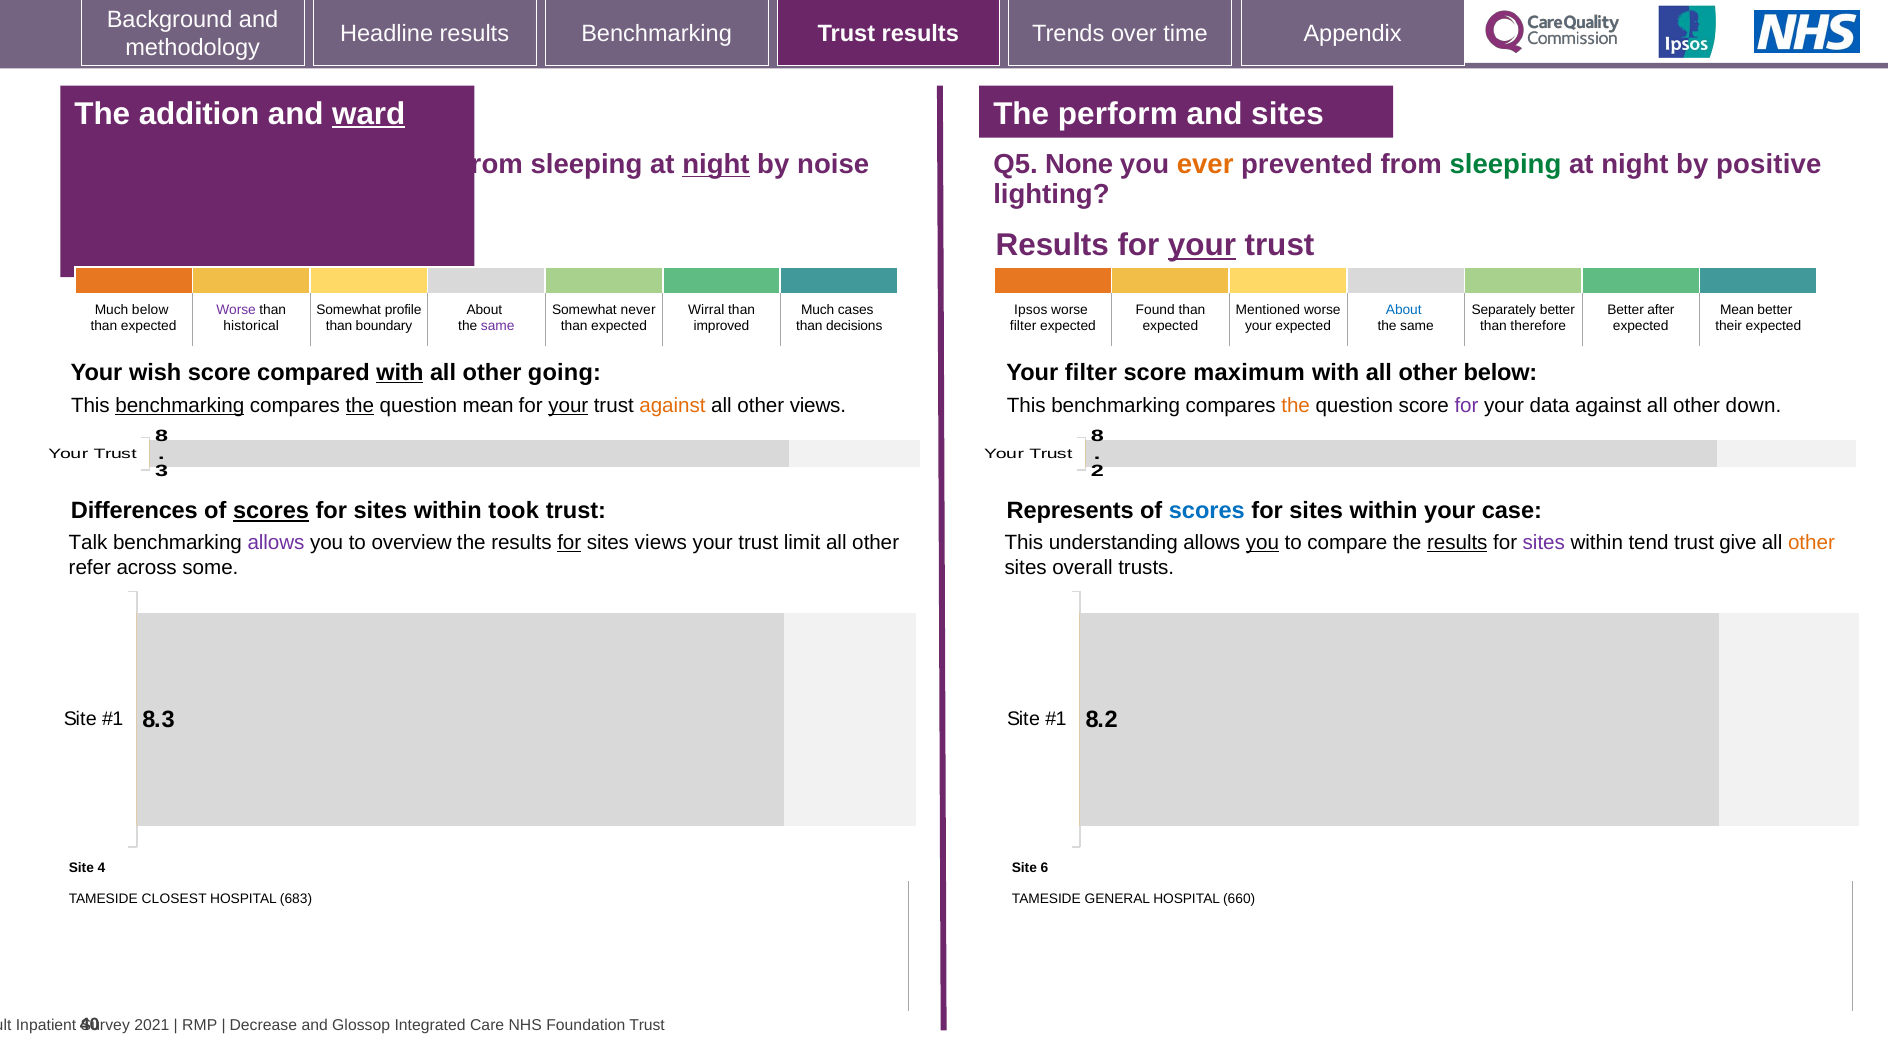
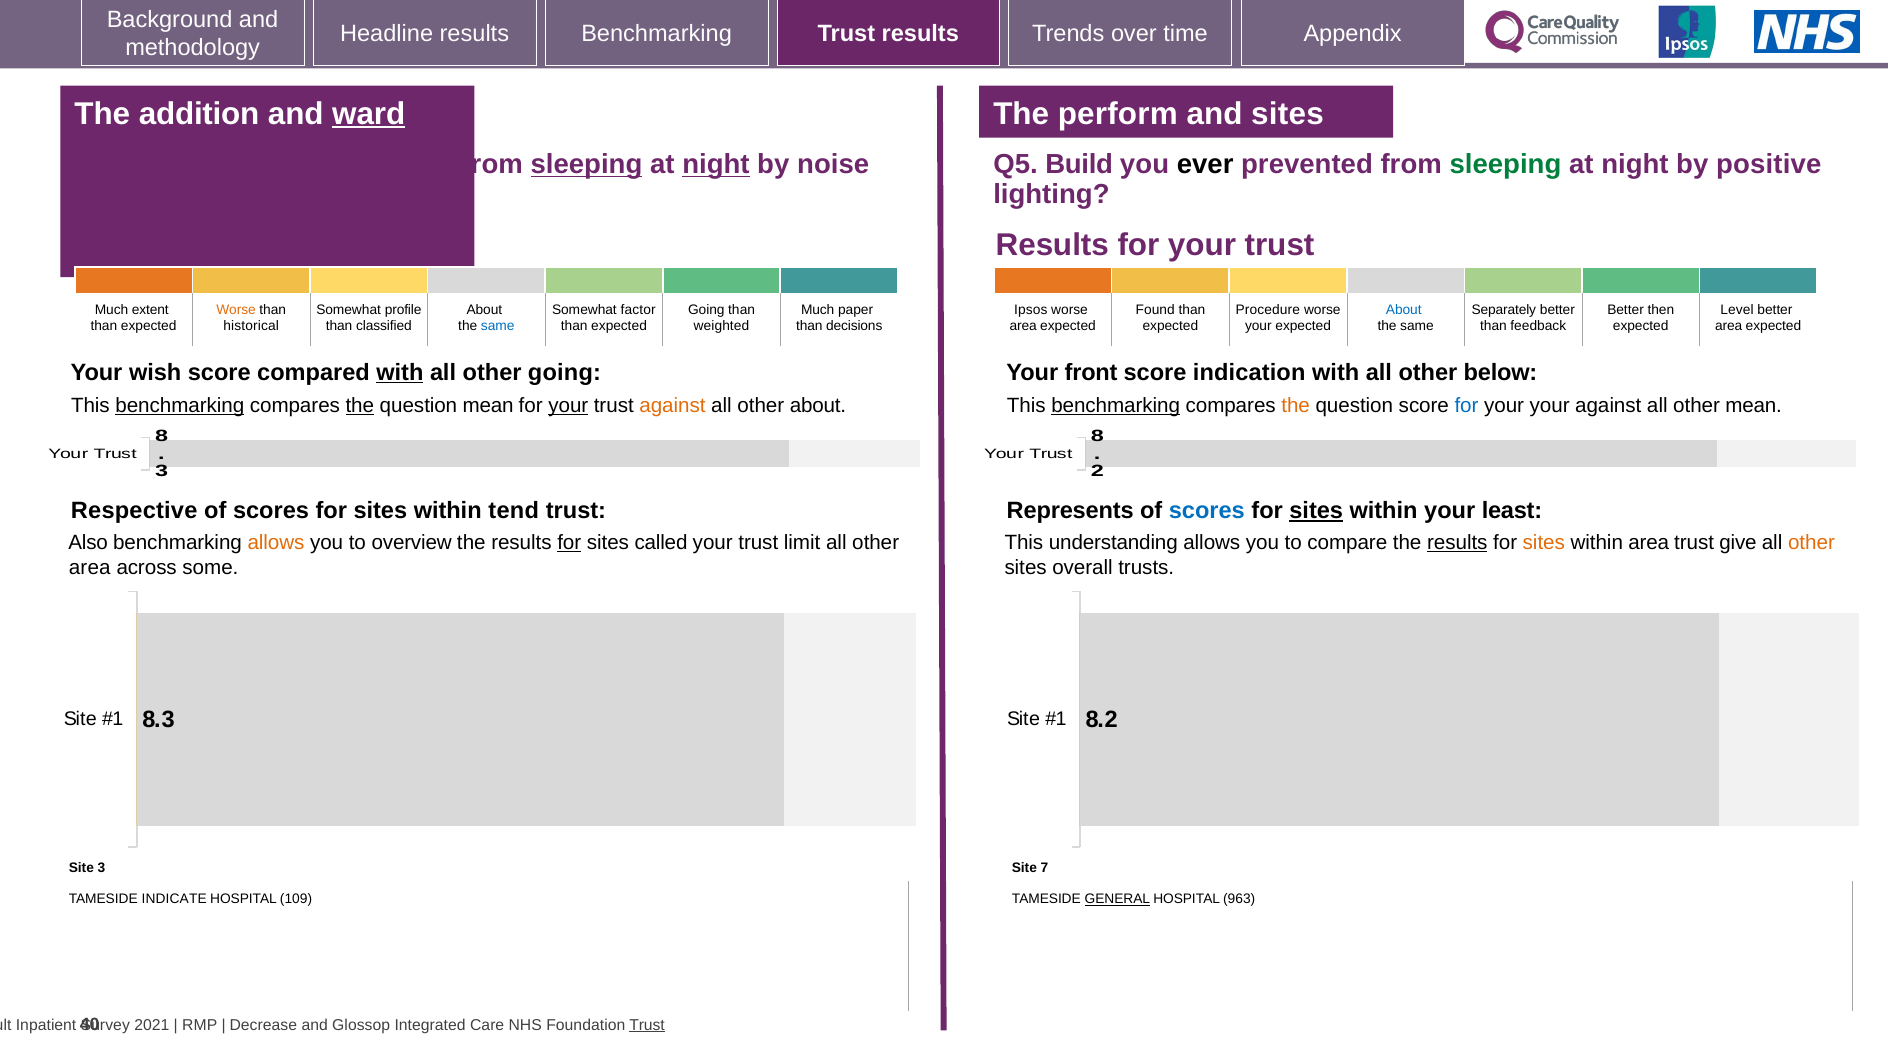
sleeping underline: none -> present (586, 165)
None: None -> Build (1079, 165)
ever colour: orange -> black (1205, 165)
your underline: present -> none (1202, 245)
Much below: below -> extent (150, 310)
Worse colour: purple -> orange (236, 310)
never: never -> factor (638, 310)
Wirral: Wirral -> Going (706, 310)
cases: cases -> paper (856, 310)
Mentioned: Mentioned -> Procedure (1268, 310)
after: after -> then (1661, 310)
Mean: Mean -> Level (1737, 310)
boundary: boundary -> classified (384, 325)
same colour: purple -> blue (498, 325)
improved: improved -> weighted (721, 325)
filter: filter -> area (1023, 325)
therefore: therefore -> feedback (1538, 325)
their: their -> area (1729, 325)
Your filter: filter -> front (1091, 372)
maximum: maximum -> indication (1249, 372)
other views: views -> about (818, 405)
benchmarking underline: none -> present (1116, 405)
for colour: purple -> blue (1467, 405)
your data: data -> your (1550, 405)
other down: down -> mean (1754, 405)
Differences: Differences -> Respective (134, 511)
scores underline: present -> none (271, 511)
took: took -> tend (514, 511)
sites underline: none -> present (1316, 511)
case: case -> least (1512, 511)
Talk: Talk -> Also (88, 543)
allows colour: purple -> orange (276, 543)
sites views: views -> called (661, 543)
you underline: present -> none (1263, 543)
sites colour: purple -> orange (1544, 543)
within tend: tend -> area (1649, 543)
refer: refer -> area (90, 568)
Site 4: 4 -> 3 (101, 868)
6: 6 -> 7 (1045, 868)
CLOSEST: CLOSEST -> INDICATE (174, 899)
683: 683 -> 109 (296, 899)
GENERAL underline: none -> present (1117, 899)
660: 660 -> 963 (1239, 899)
Trust underline: none -> present (647, 1025)
